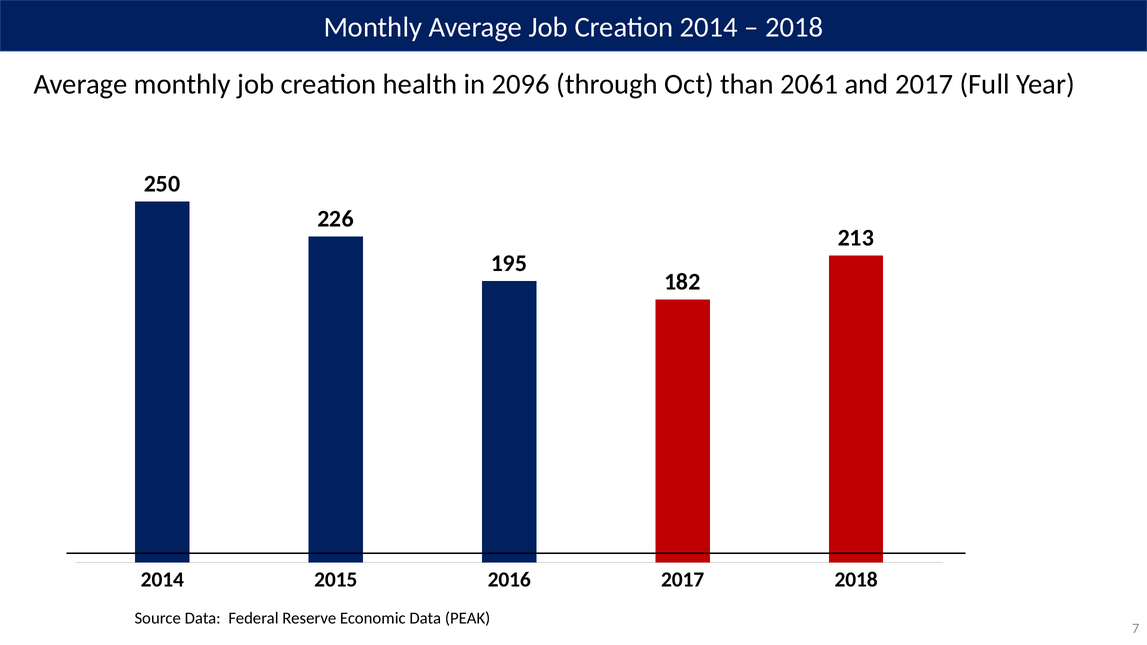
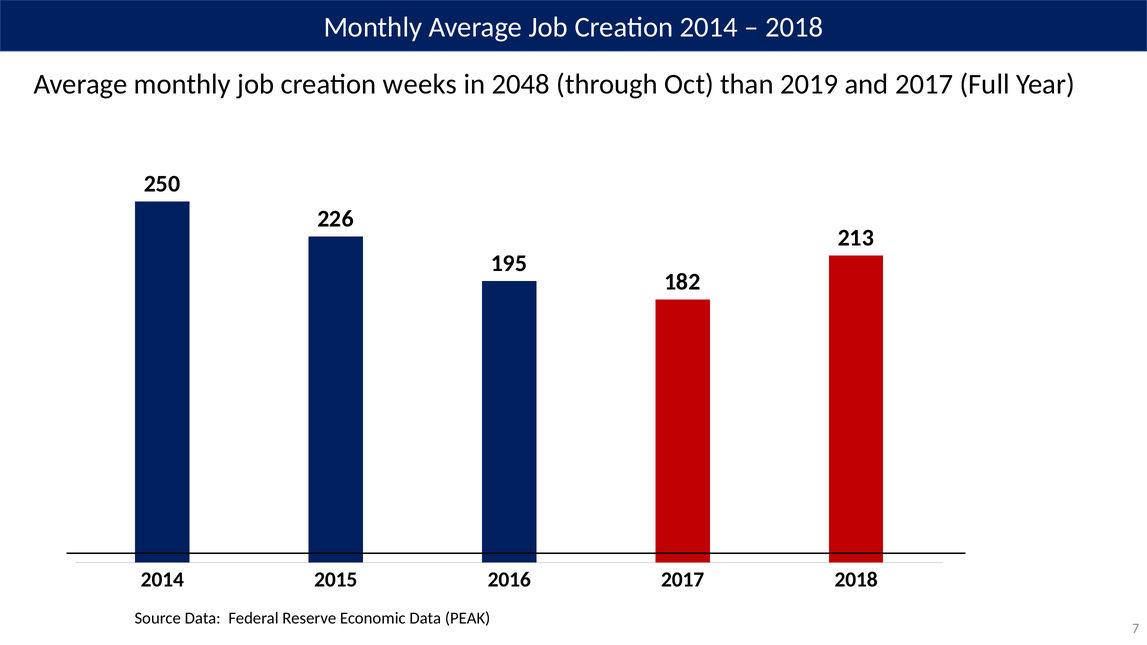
health: health -> weeks (420, 84)
2096: 2096 -> 2048 (521, 84)
2061: 2061 -> 2019 (809, 84)
